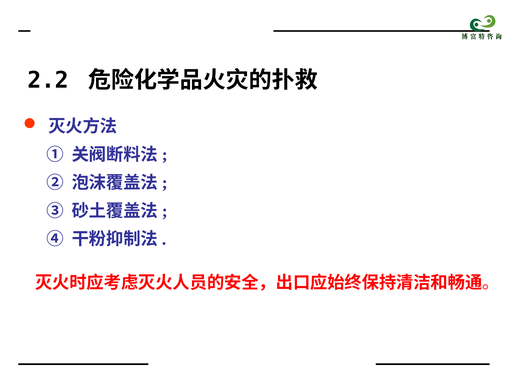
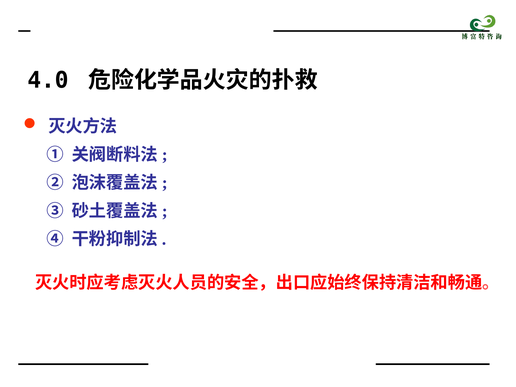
2.2: 2.2 -> 4.0 (48, 80)
